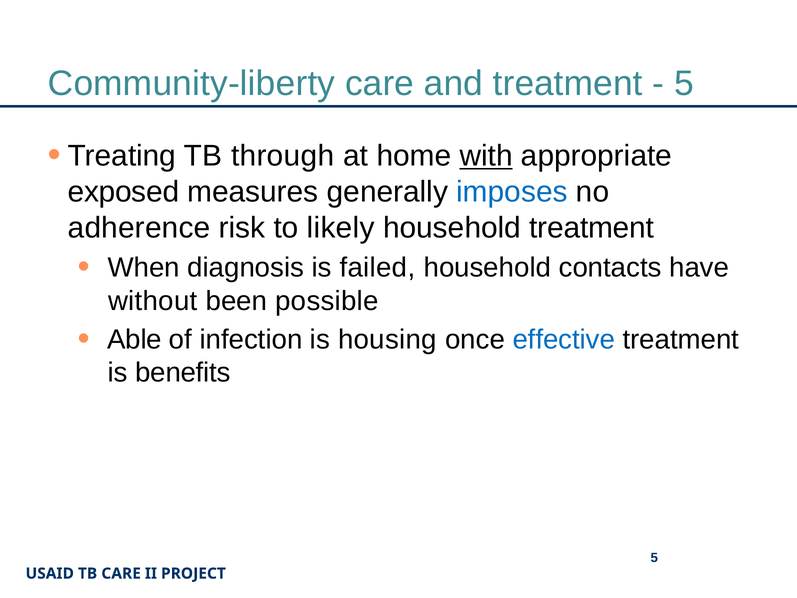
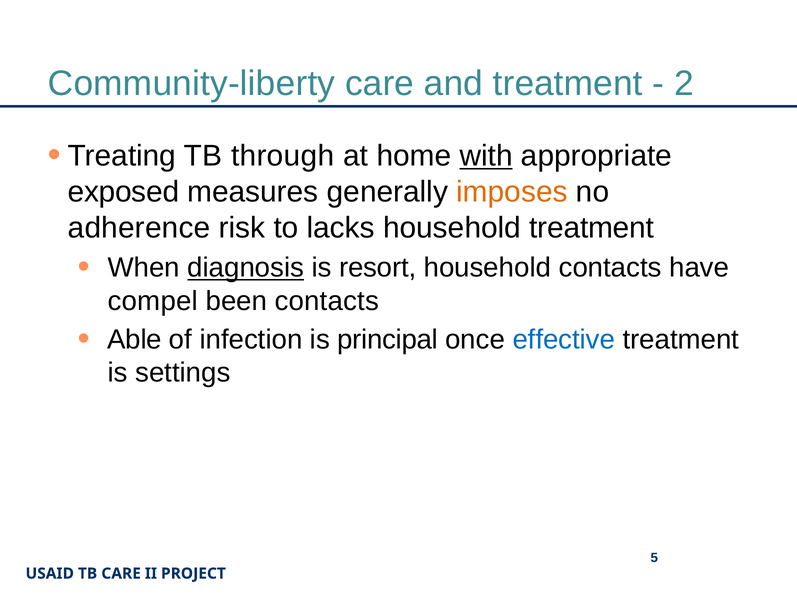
5: 5 -> 2 (684, 83)
imposes colour: blue -> orange (512, 192)
likely: likely -> lacks (341, 228)
diagnosis underline: none -> present (246, 268)
failed: failed -> resort (378, 268)
without: without -> compel (153, 301)
been possible: possible -> contacts (327, 301)
housing: housing -> principal (388, 339)
benefits: benefits -> settings (183, 373)
